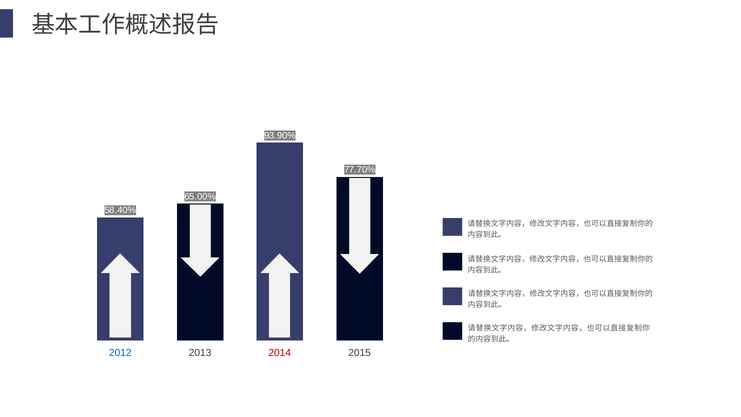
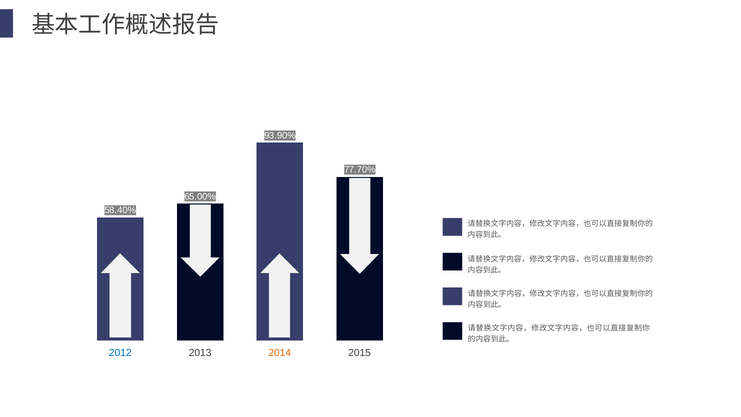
2014 colour: red -> orange (280, 353)
